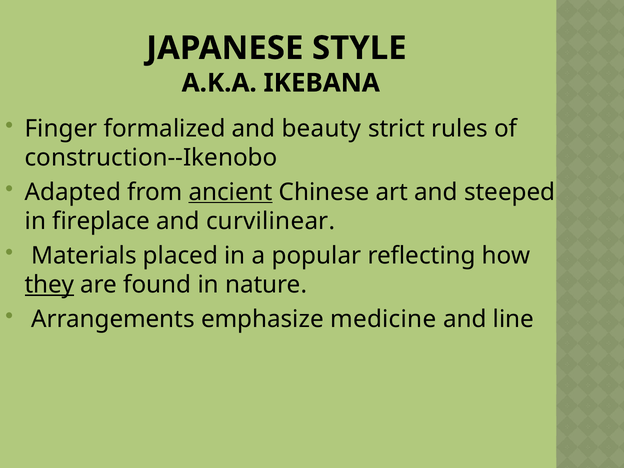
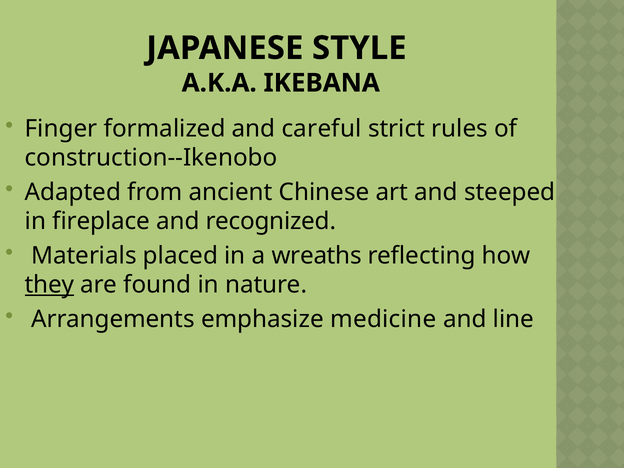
beauty: beauty -> careful (322, 129)
ancient underline: present -> none (231, 192)
curvilinear: curvilinear -> recognized (271, 221)
popular: popular -> wreaths (317, 256)
